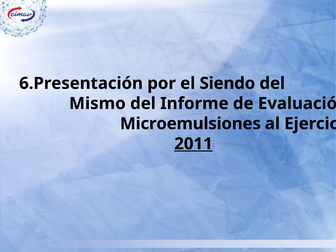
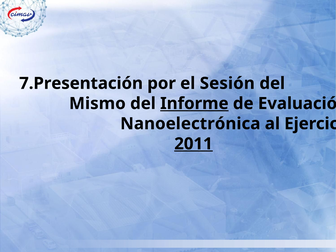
6.Presentación: 6.Presentación -> 7.Presentación (81, 83)
Siendo: Siendo -> Sesión (227, 83)
Informe underline: none -> present (194, 103)
Microemulsiones: Microemulsiones -> Nanoelectrónica (190, 124)
